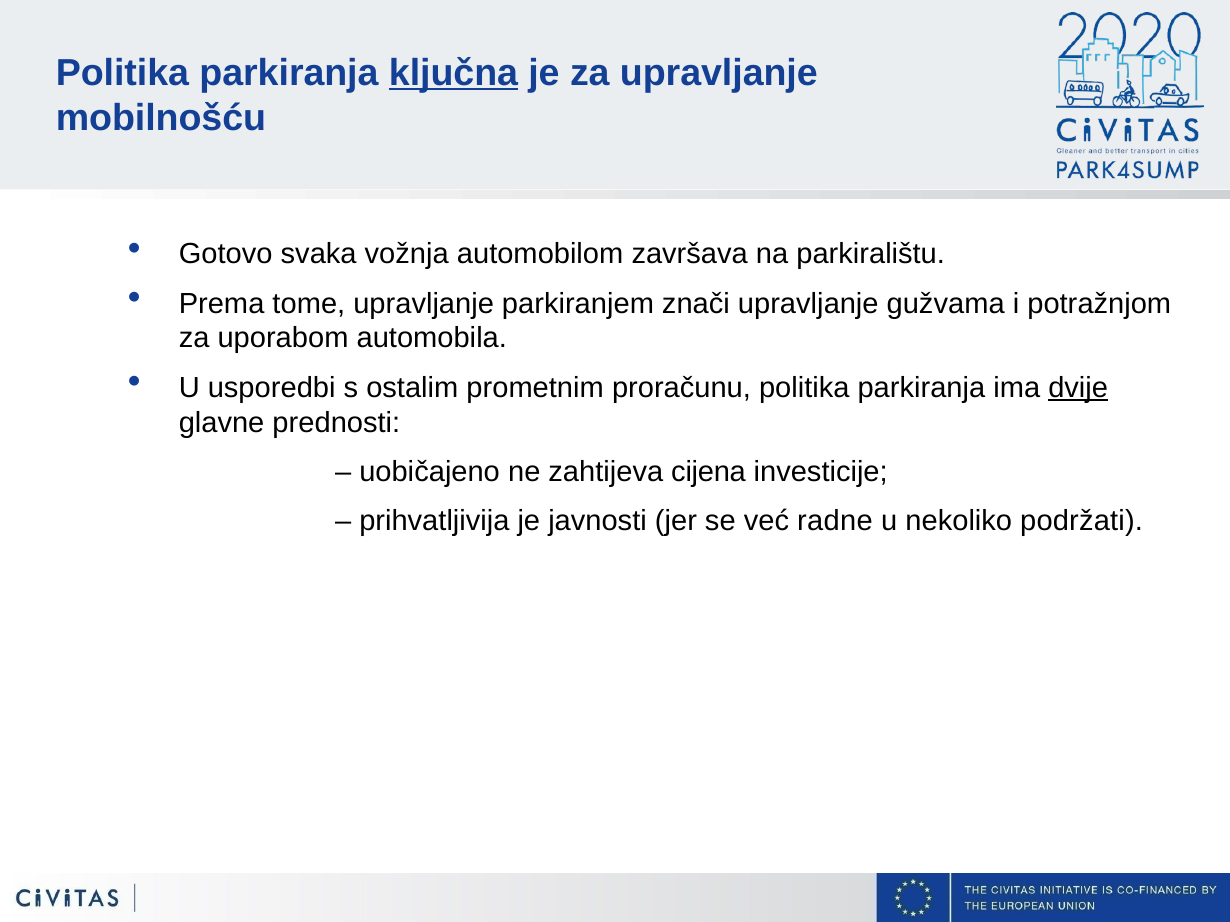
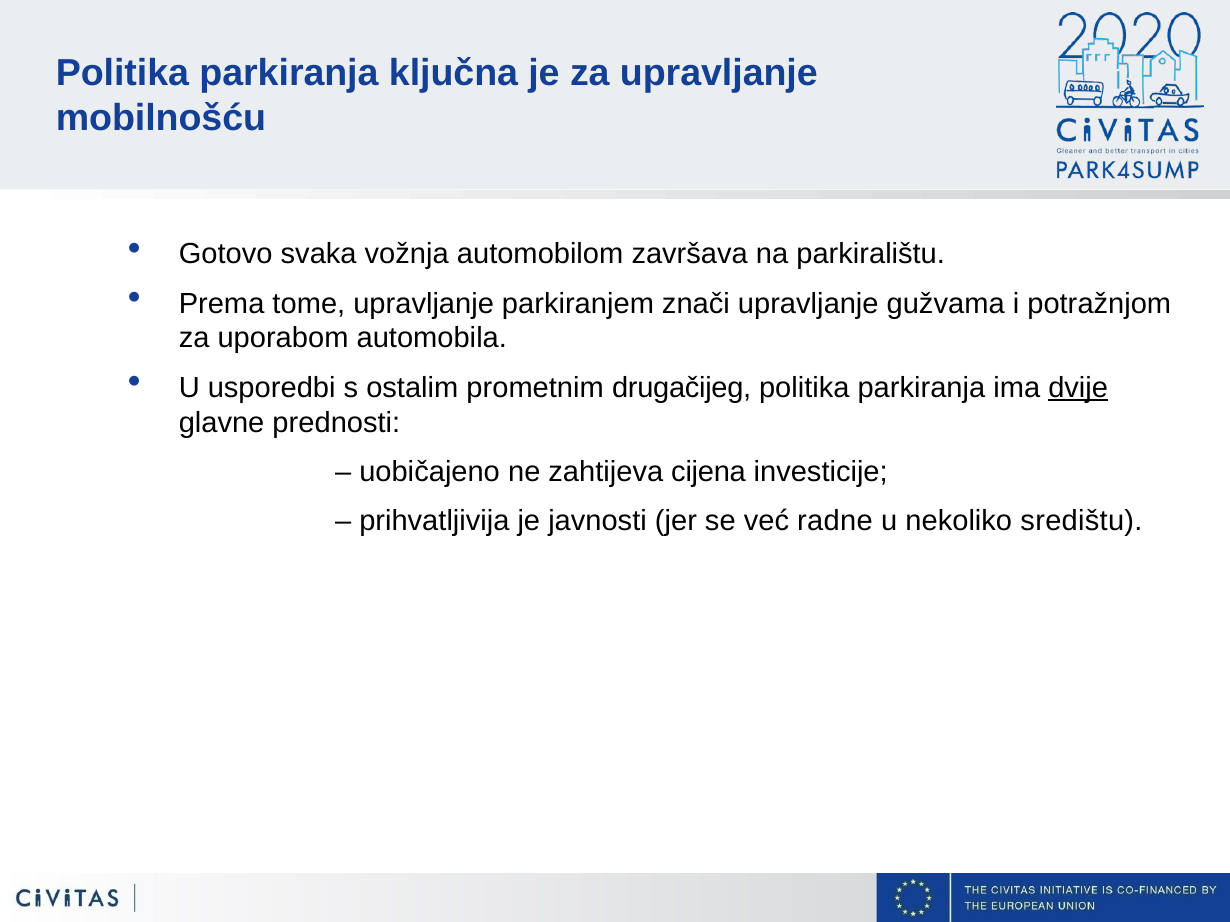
ključna underline: present -> none (454, 73)
proračunu: proračunu -> drugačijeg (682, 388)
podržati: podržati -> središtu (1081, 522)
